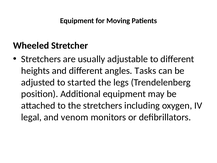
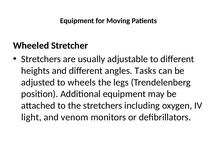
started: started -> wheels (82, 82)
legal: legal -> light (31, 117)
